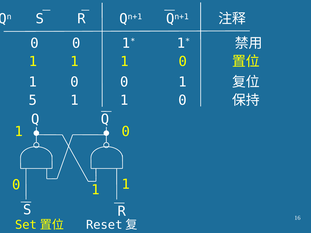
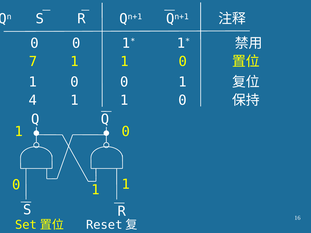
1: 1 -> 7 (33, 62)
5: 5 -> 4 (33, 100)
